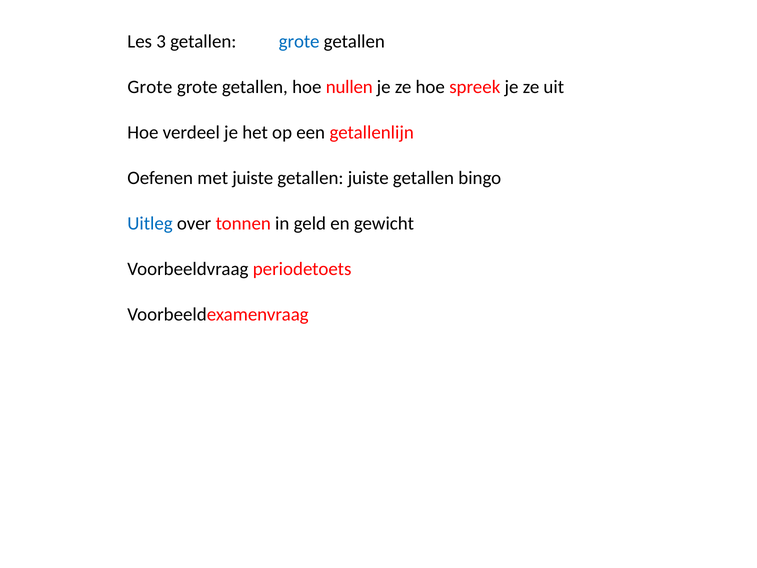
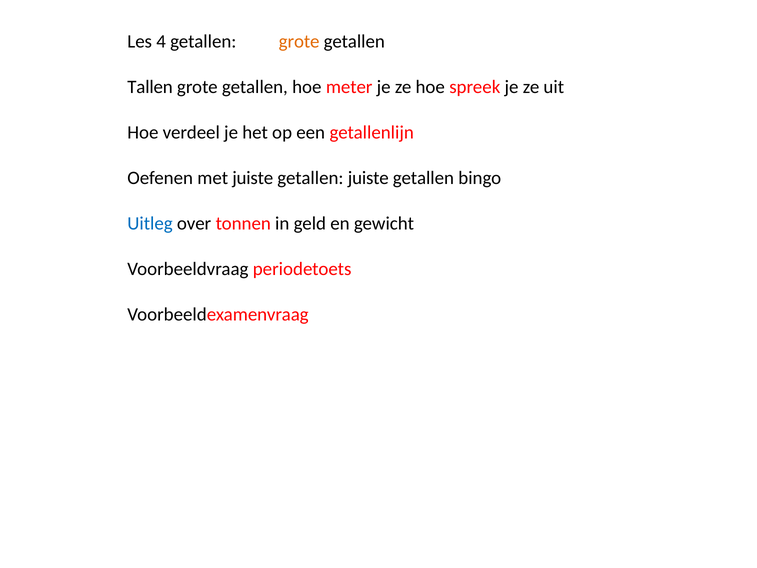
3: 3 -> 4 (161, 42)
grote colour: blue -> orange (299, 42)
Grote: Grote -> Tallen (150, 87)
nullen: nullen -> meter (349, 87)
